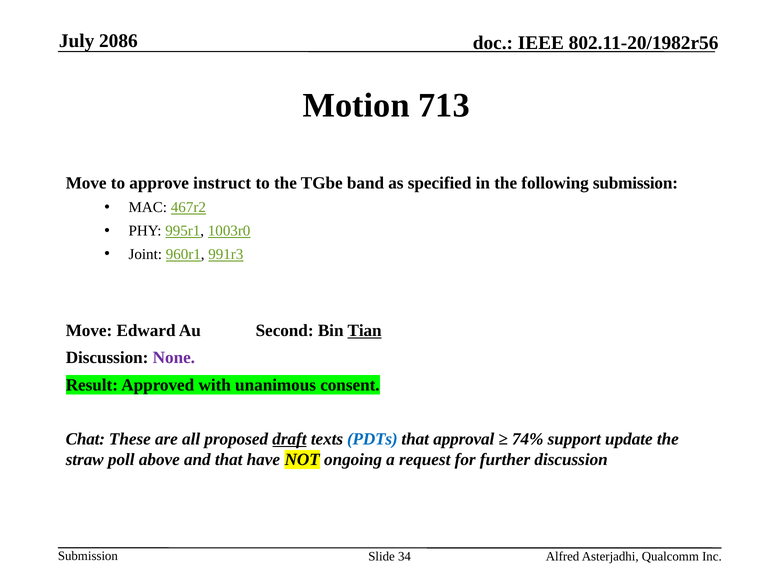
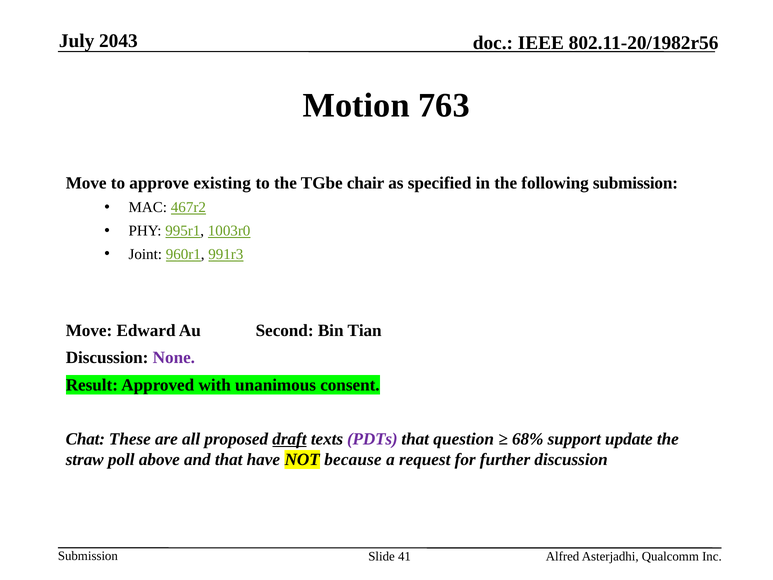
2086: 2086 -> 2043 (118, 41)
713: 713 -> 763 (444, 105)
instruct: instruct -> existing (222, 183)
band: band -> chair (366, 183)
Tian underline: present -> none (365, 331)
PDTs colour: blue -> purple (372, 439)
approval: approval -> question (464, 439)
74%: 74% -> 68% (528, 439)
ongoing: ongoing -> because (353, 459)
34: 34 -> 41 (404, 556)
